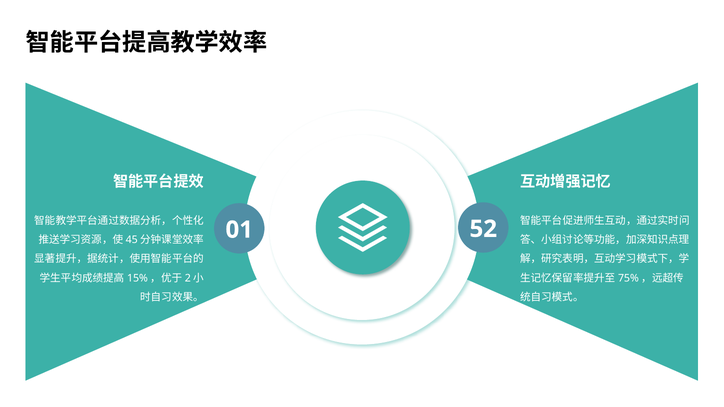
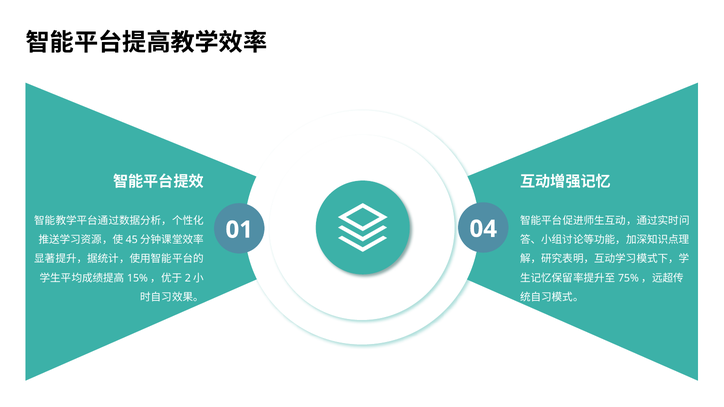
52: 52 -> 04 (483, 229)
